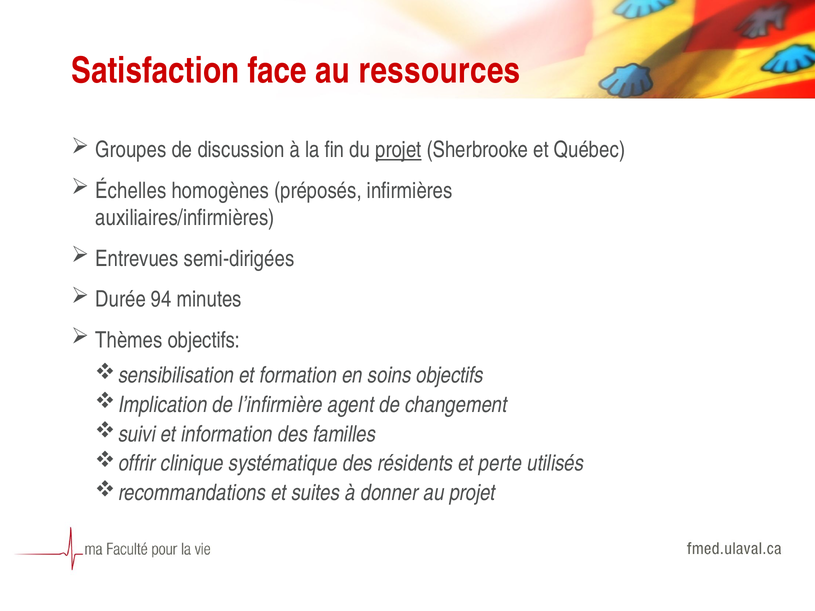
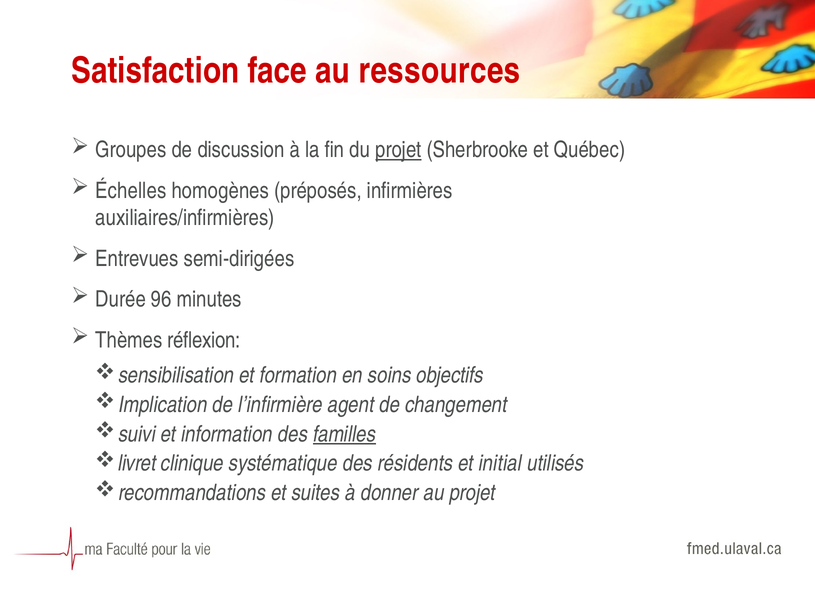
94: 94 -> 96 (161, 299)
Thèmes objectifs: objectifs -> réflexion (204, 340)
familles underline: none -> present (344, 434)
offrir: offrir -> livret (137, 464)
perte: perte -> initial (500, 464)
